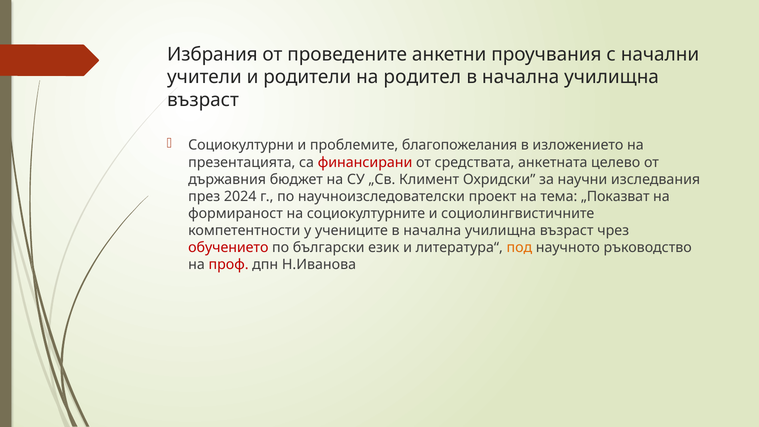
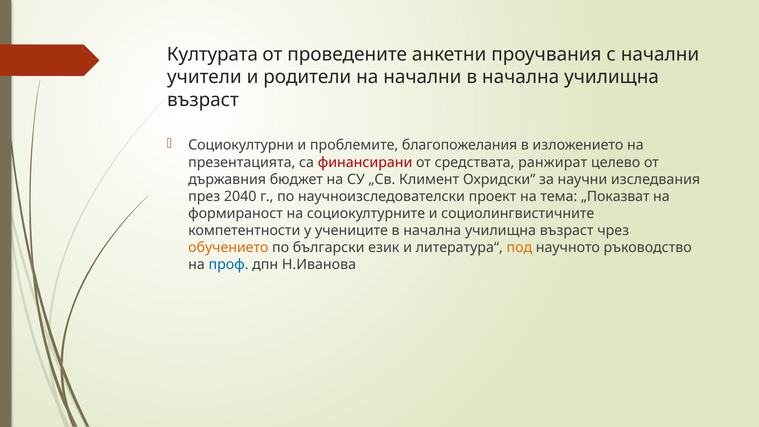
Избрания: Избрания -> Културата (212, 54)
на родител: родител -> начални (422, 77)
анкетната: анкетната -> ранжират (553, 162)
2024: 2024 -> 2040 (240, 196)
обучението colour: red -> orange (228, 248)
проф colour: red -> blue (229, 265)
